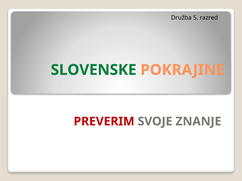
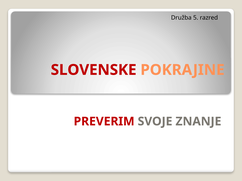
SLOVENSKE colour: green -> red (94, 70)
